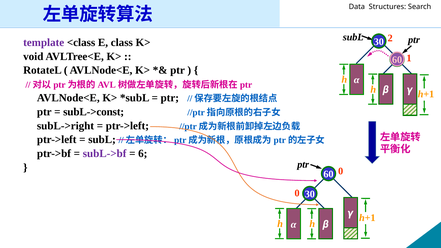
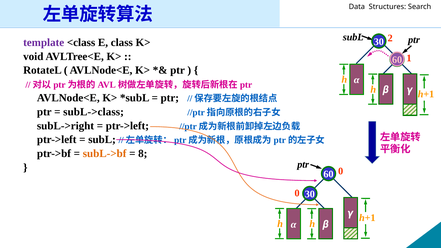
subL->const: subL->const -> subL->class (94, 112)
subL->bf colour: purple -> orange (105, 154)
6: 6 -> 8 (143, 154)
